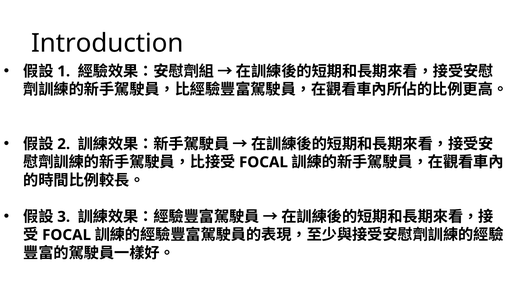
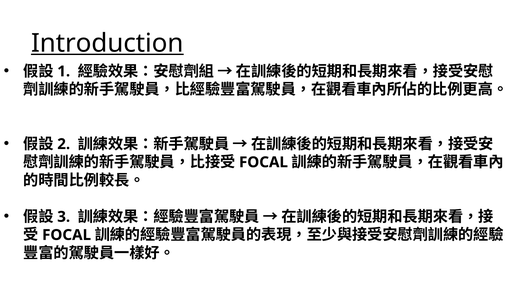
Introduction underline: none -> present (107, 43)
